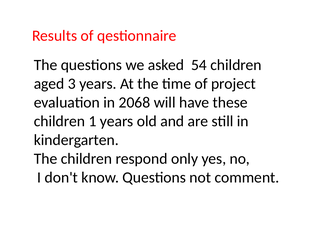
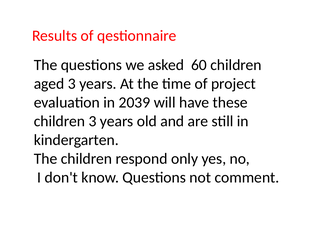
54: 54 -> 60 (199, 65)
2068: 2068 -> 2039 (134, 103)
children 1: 1 -> 3 (93, 121)
